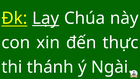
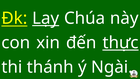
thực underline: none -> present (120, 43)
